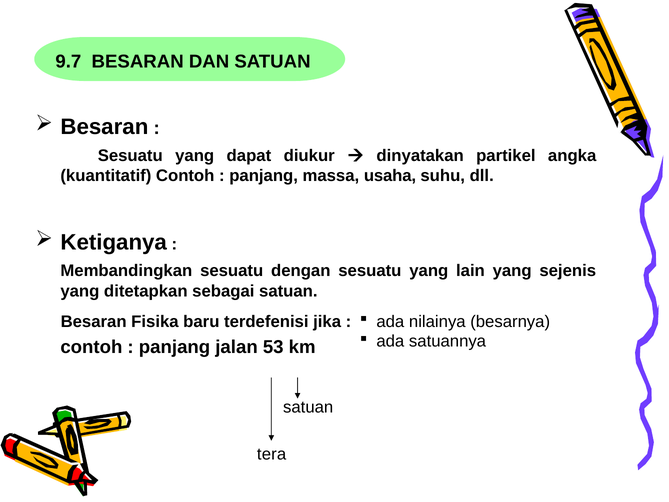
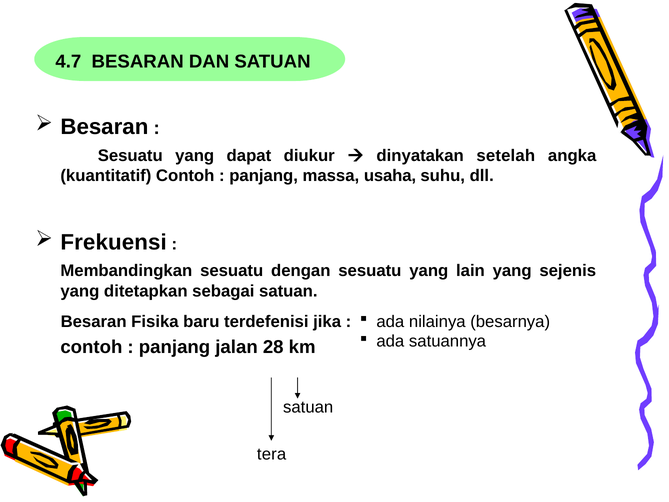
9.7: 9.7 -> 4.7 (68, 61)
partikel: partikel -> setelah (506, 156)
Ketiganya: Ketiganya -> Frekuensi (114, 242)
53: 53 -> 28 (273, 347)
